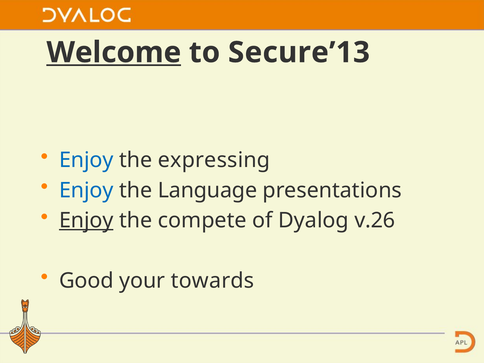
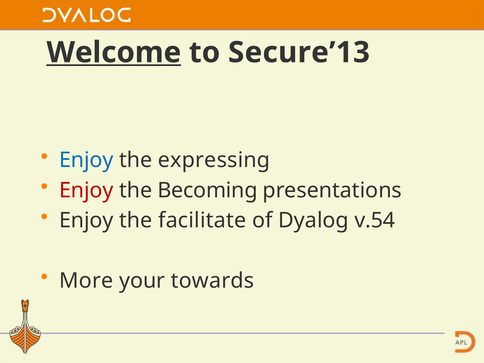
Enjoy colour: blue -> red (86, 190)
Language: Language -> Becoming (208, 190)
Enjoy underline: present -> none (86, 220)
compete: compete -> facilitate (202, 220)
v.26: v.26 -> v.54 (375, 220)
Good: Good -> More (86, 281)
